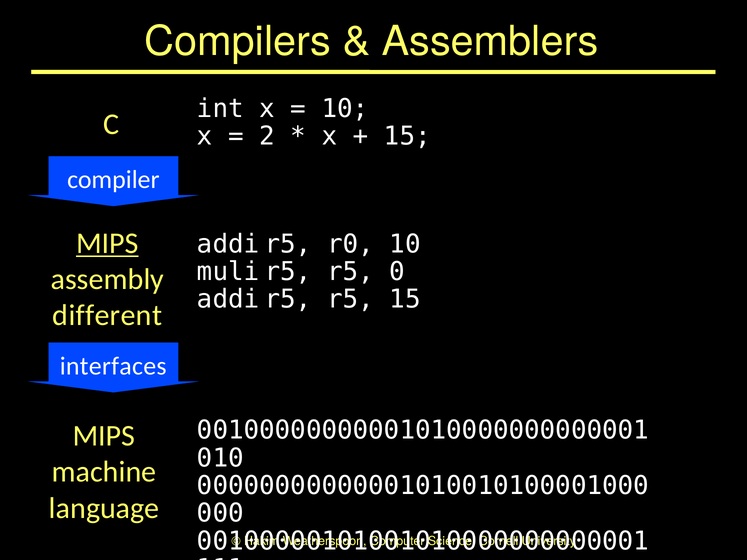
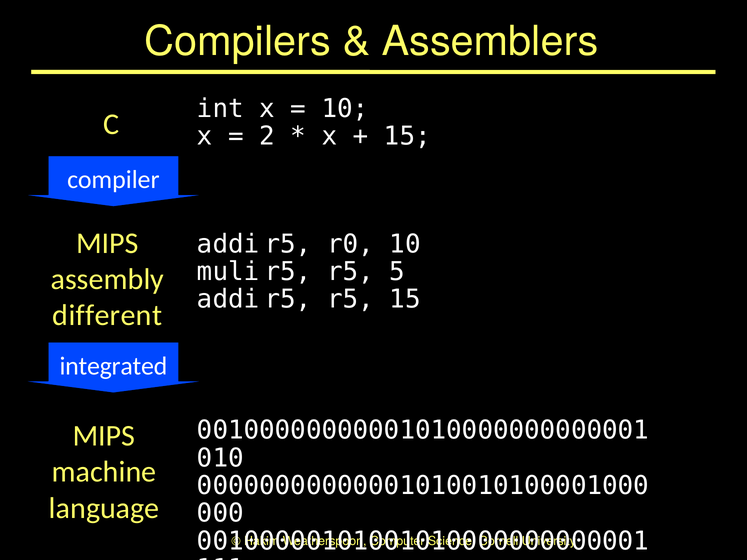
MIPS underline: present -> none (107, 243)
0: 0 -> 5 (397, 272)
interfaces: interfaces -> integrated (113, 366)
